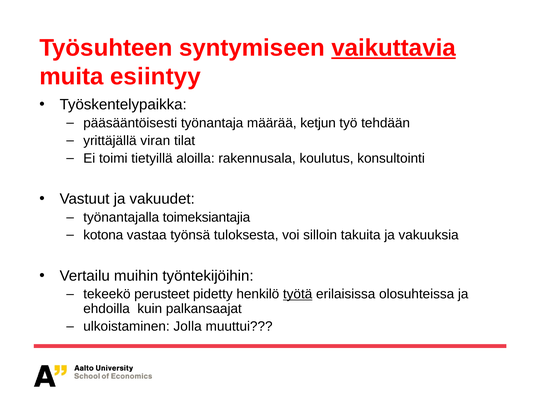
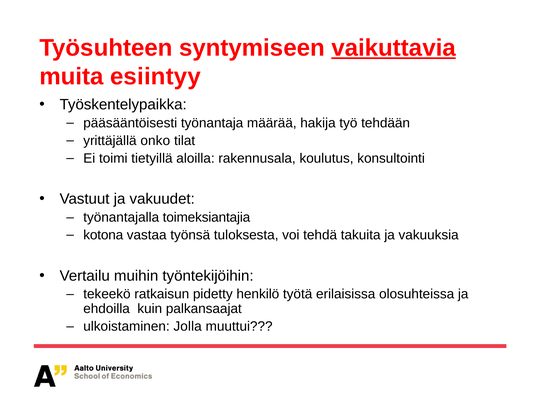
ketjun: ketjun -> hakija (318, 123)
viran: viran -> onko (155, 141)
silloin: silloin -> tehdä (320, 235)
perusteet: perusteet -> ratkaisun (162, 294)
työtä underline: present -> none (298, 294)
